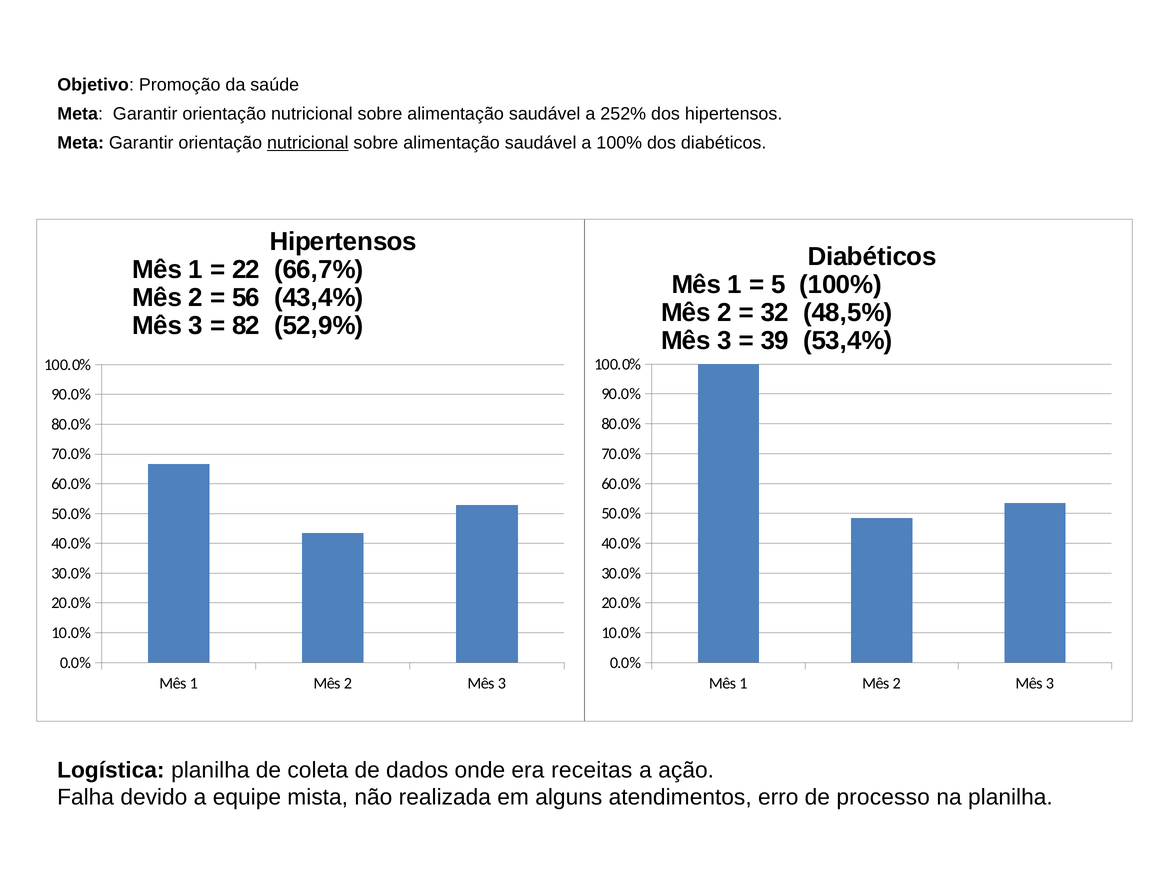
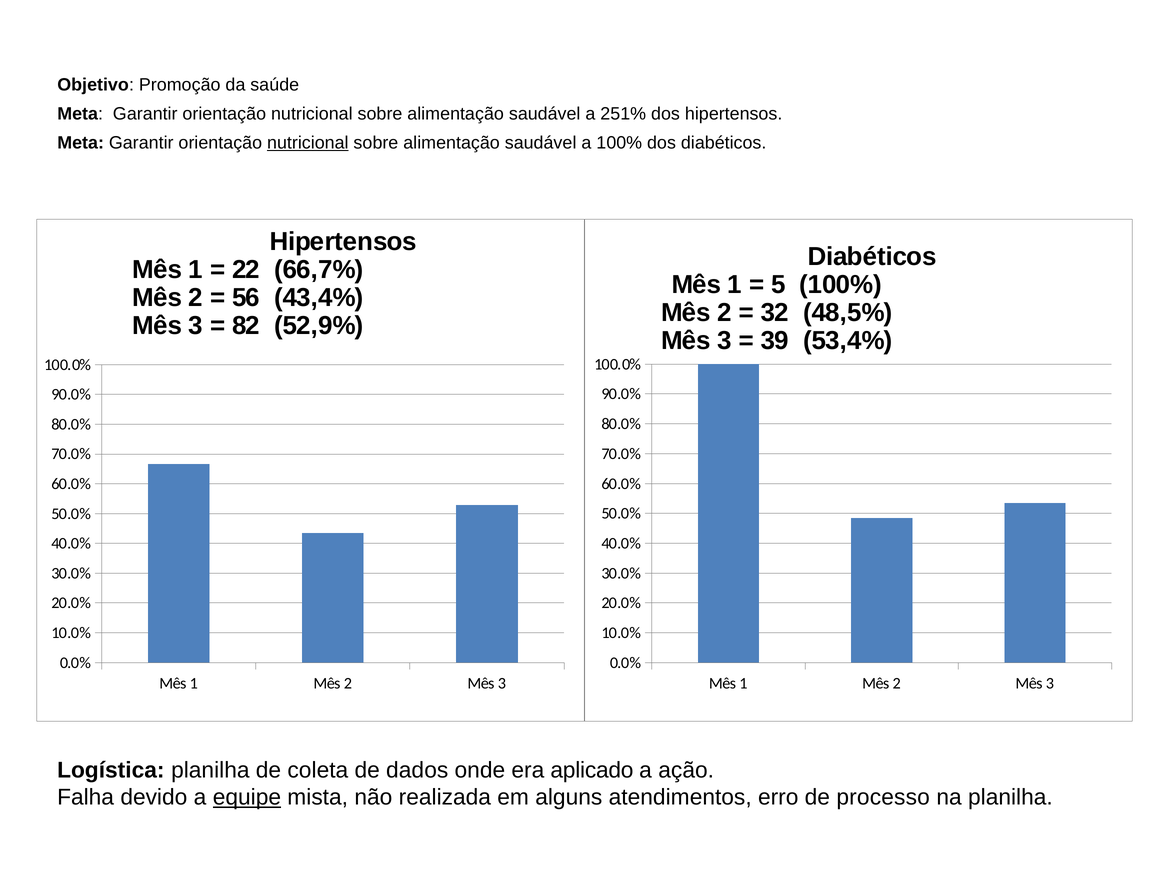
252%: 252% -> 251% (623, 114)
receitas: receitas -> aplicado (592, 770)
equipe underline: none -> present (247, 797)
